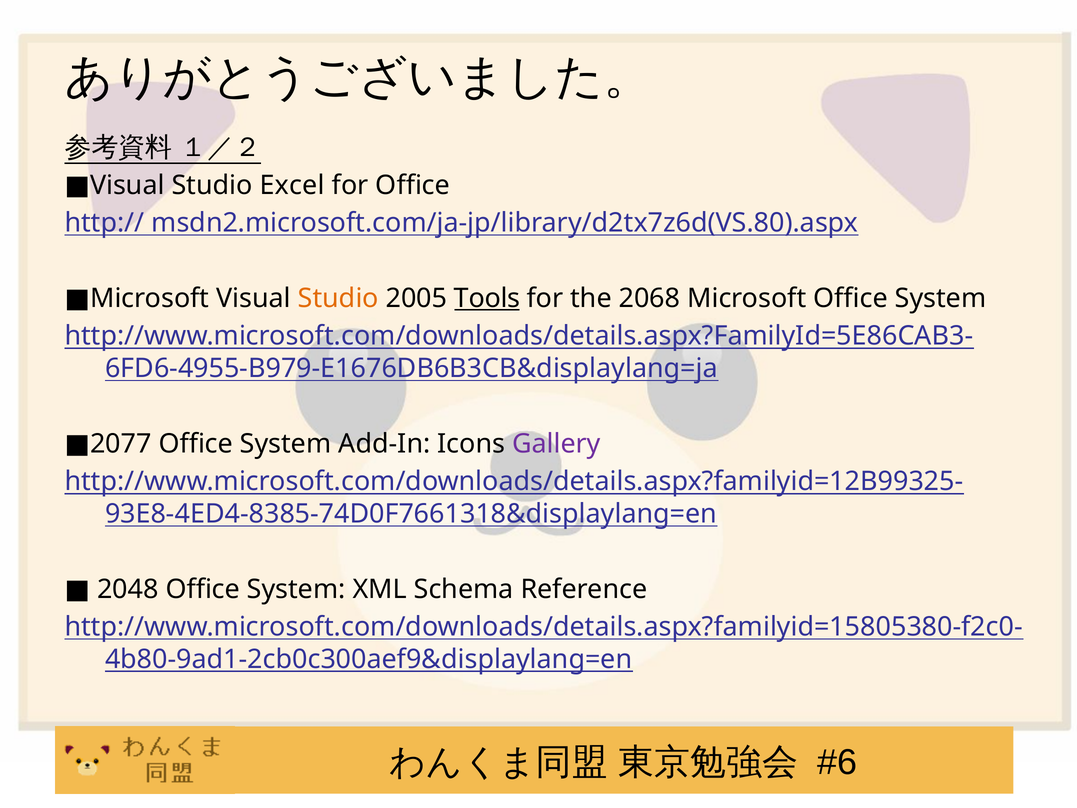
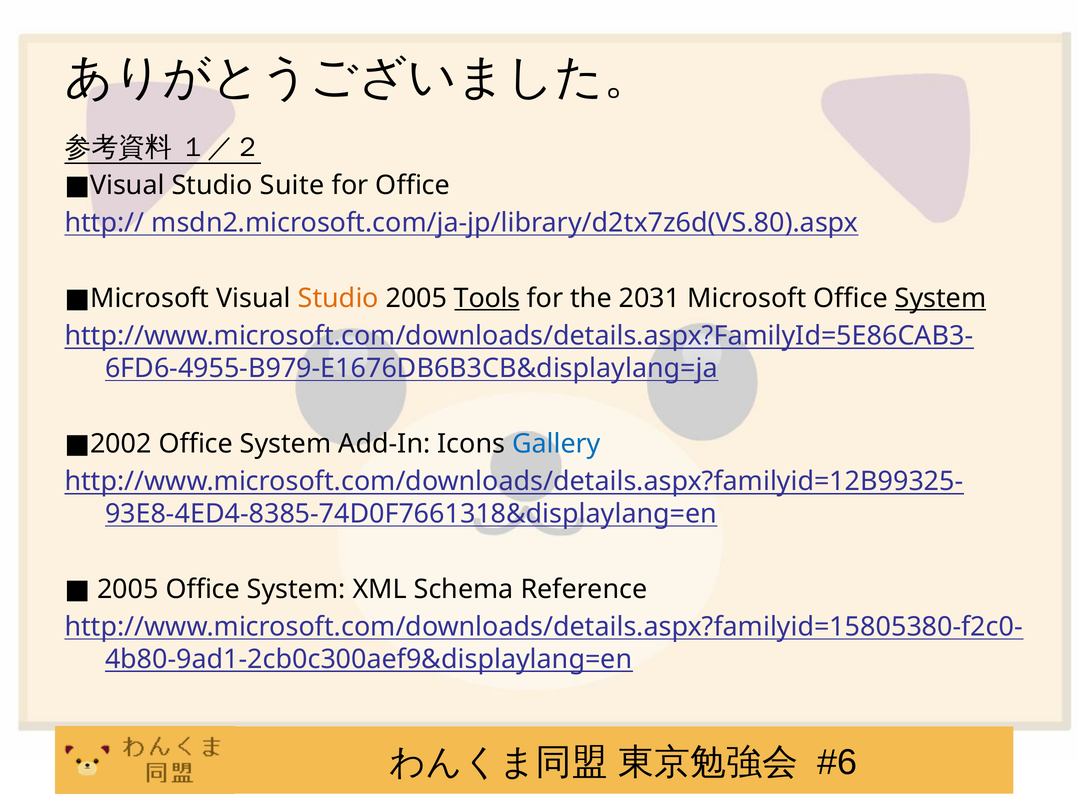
Excel: Excel -> Suite (292, 185)
2068: 2068 -> 2031 (649, 298)
System underline: none -> present (941, 298)
2077: 2077 -> 2002 (121, 444)
Gallery colour: purple -> blue (556, 444)
2048: 2048 -> 2005 (128, 589)
